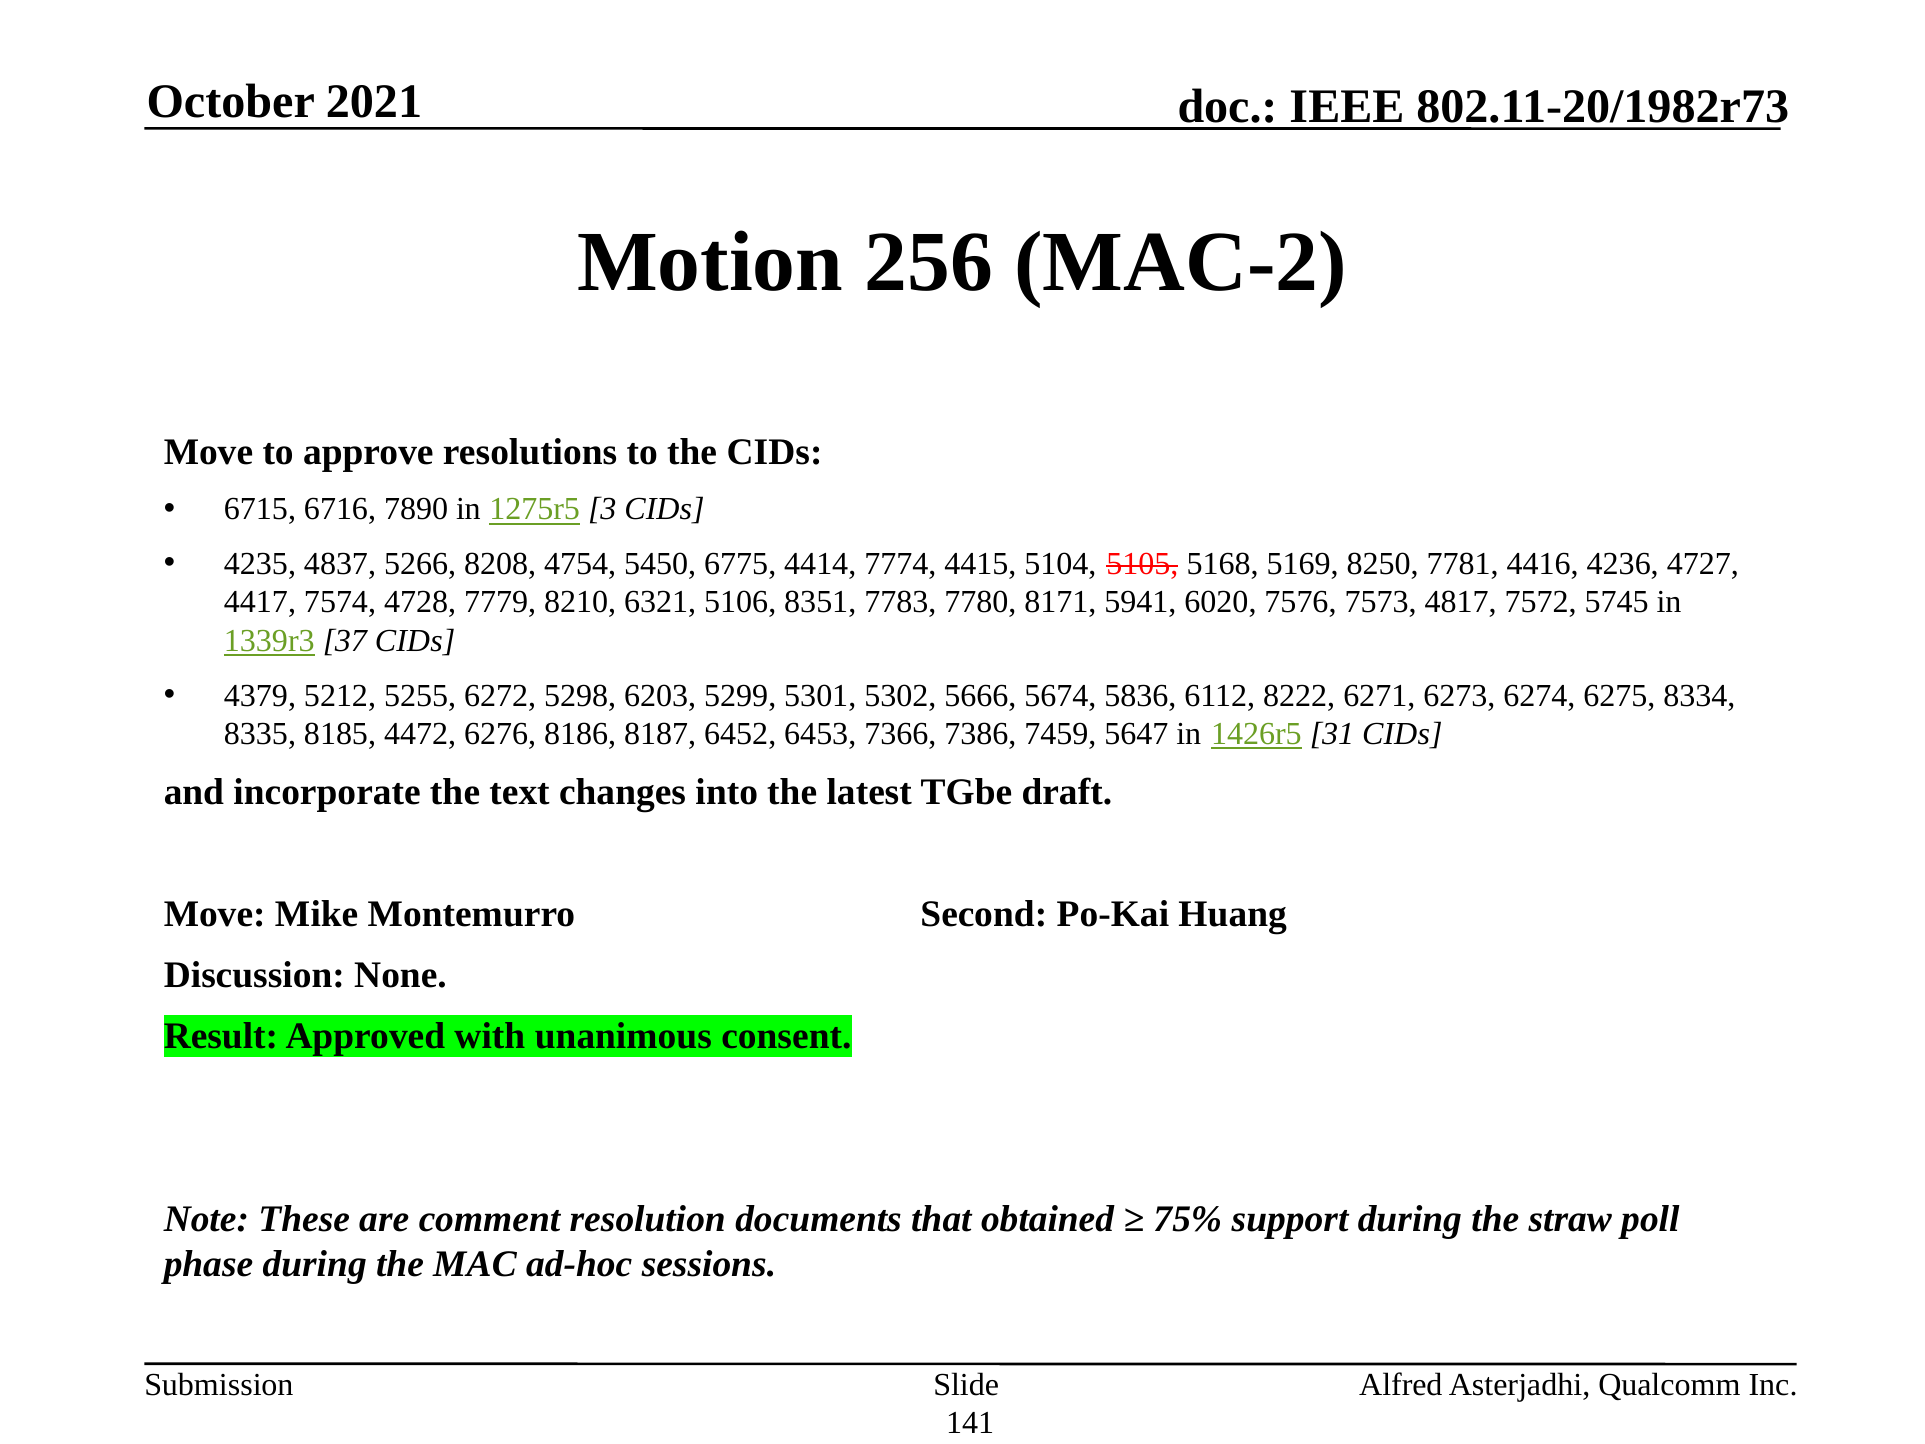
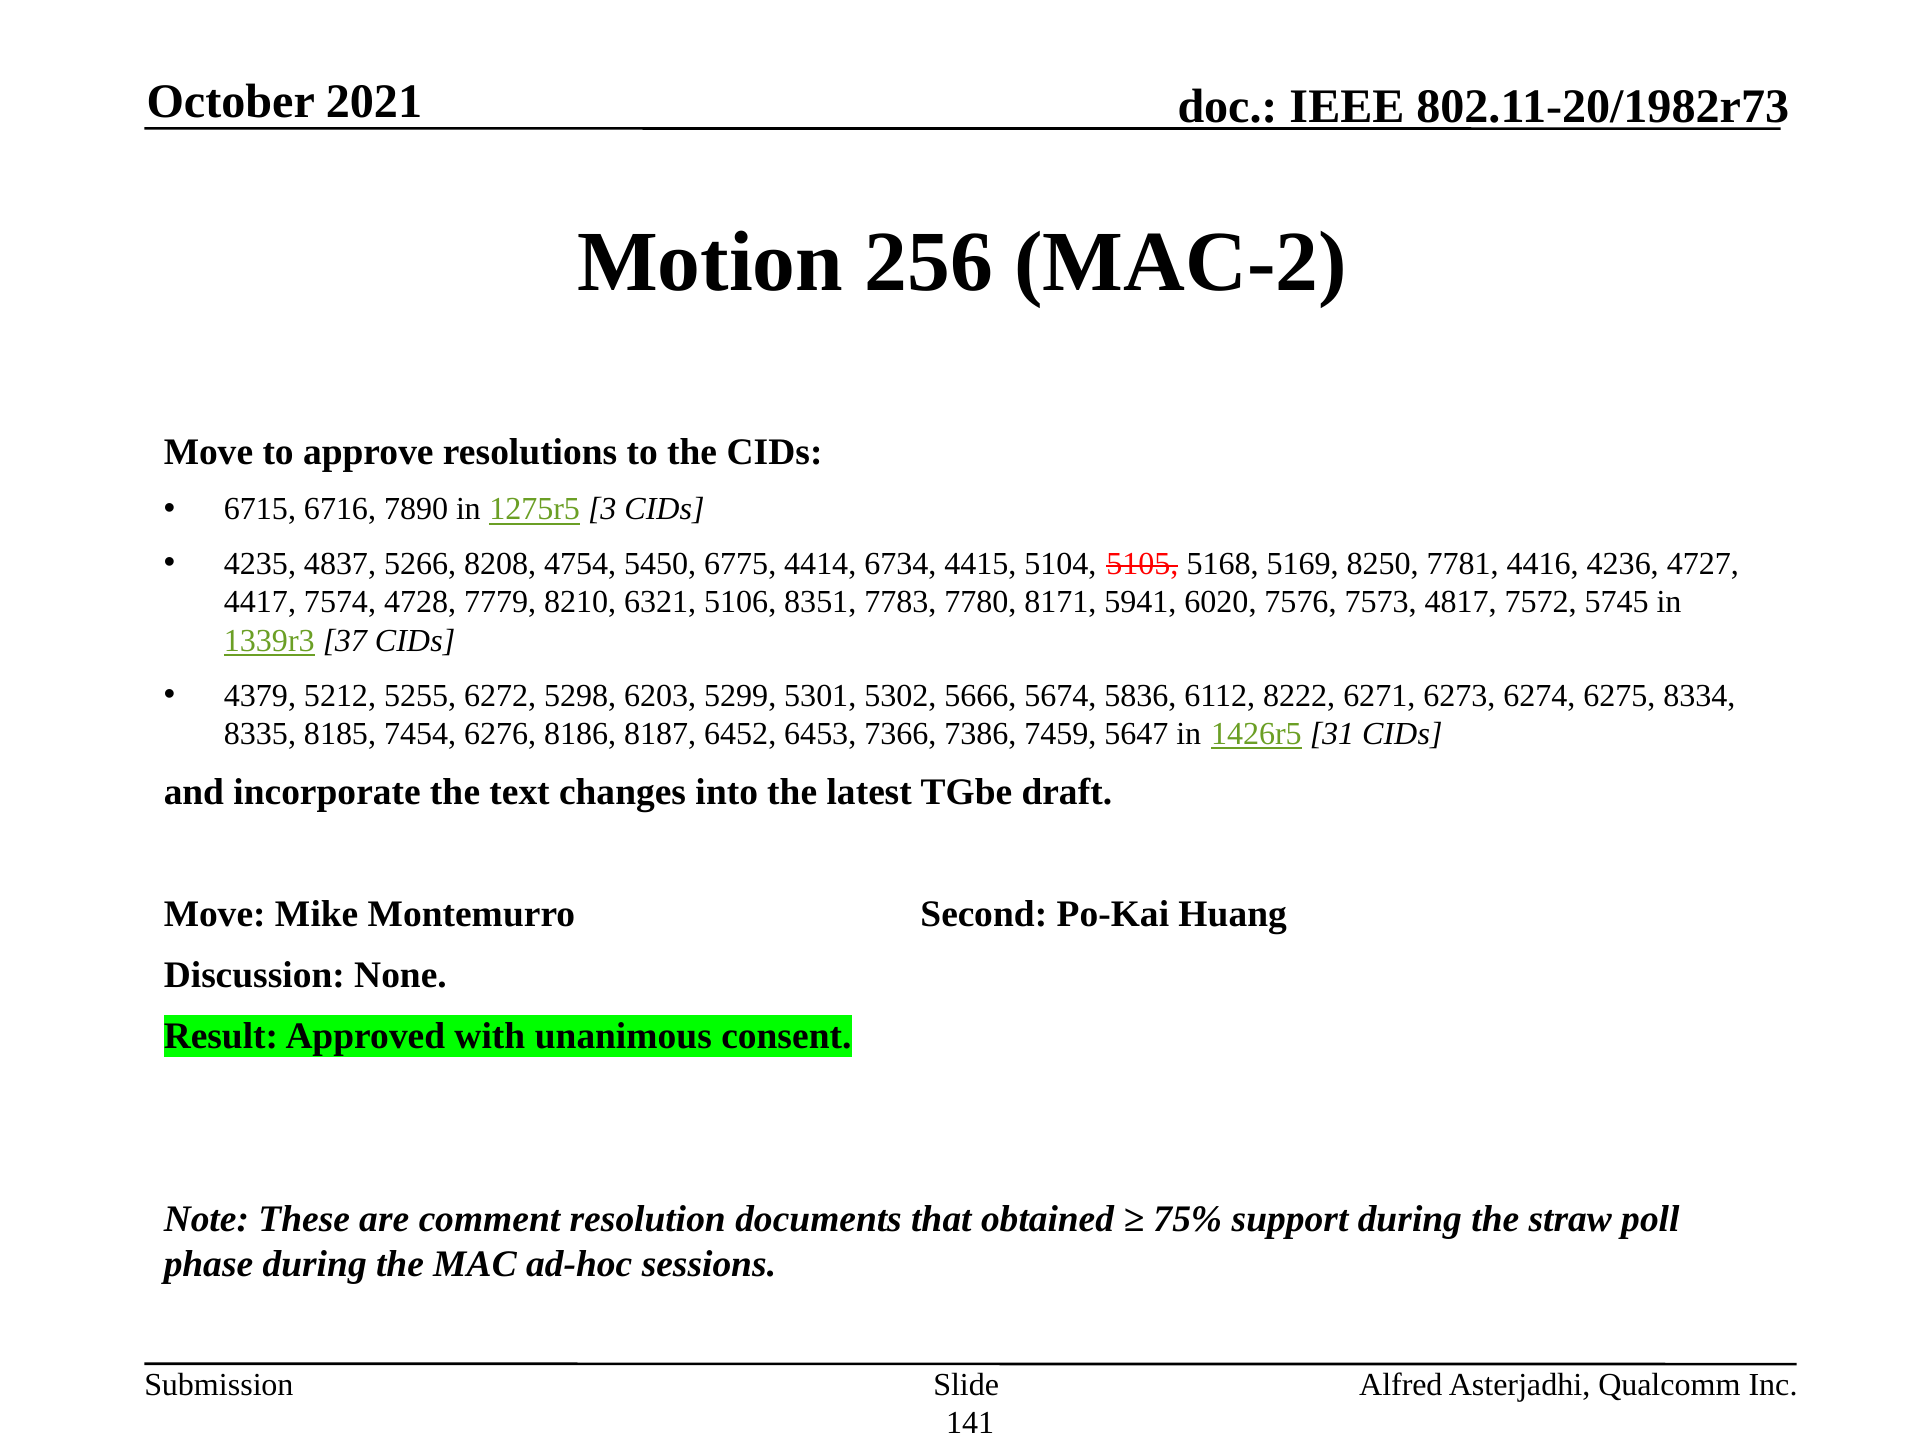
7774: 7774 -> 6734 (900, 564)
4472: 4472 -> 7454 (420, 734)
